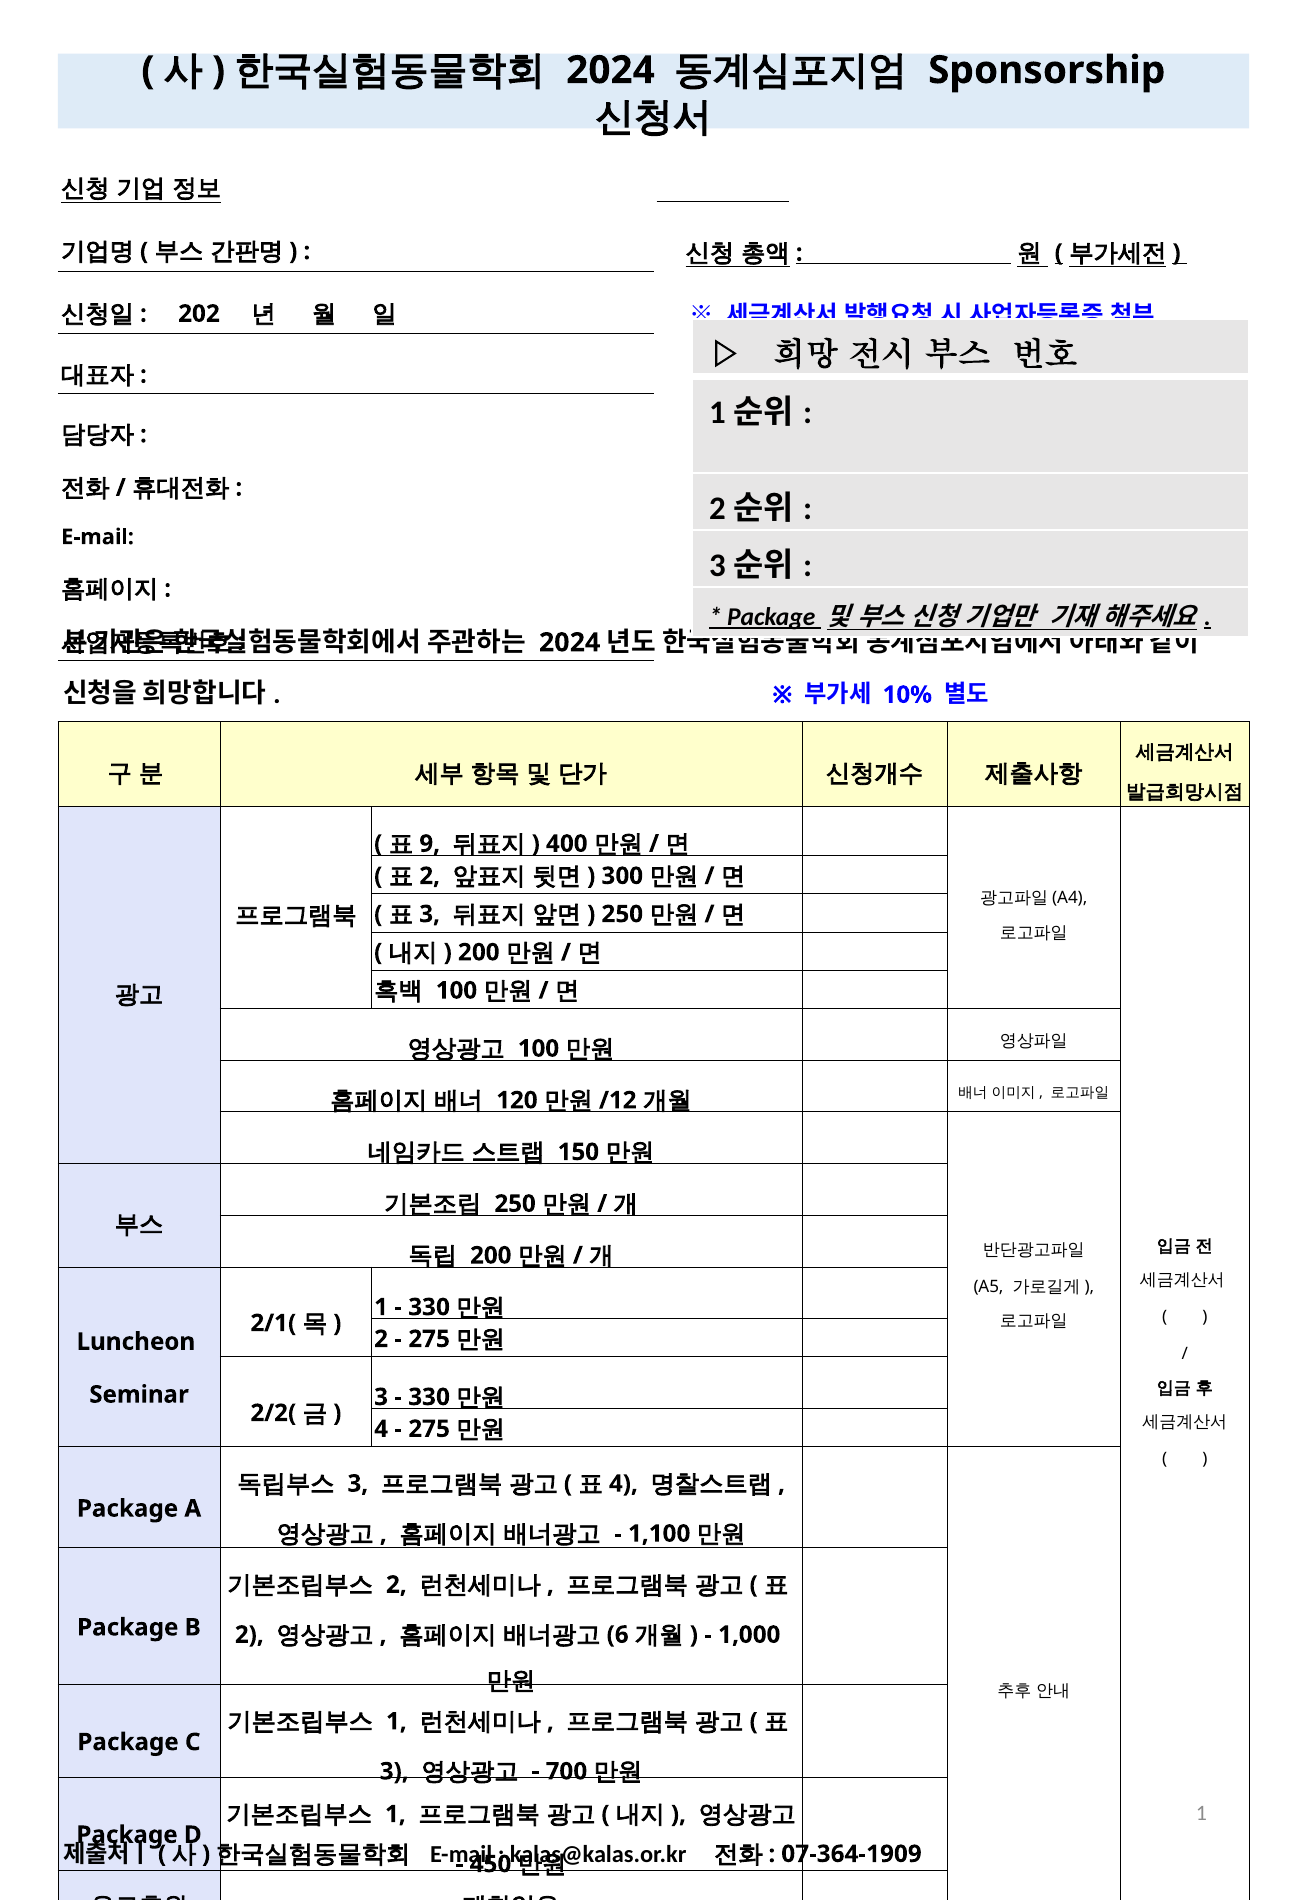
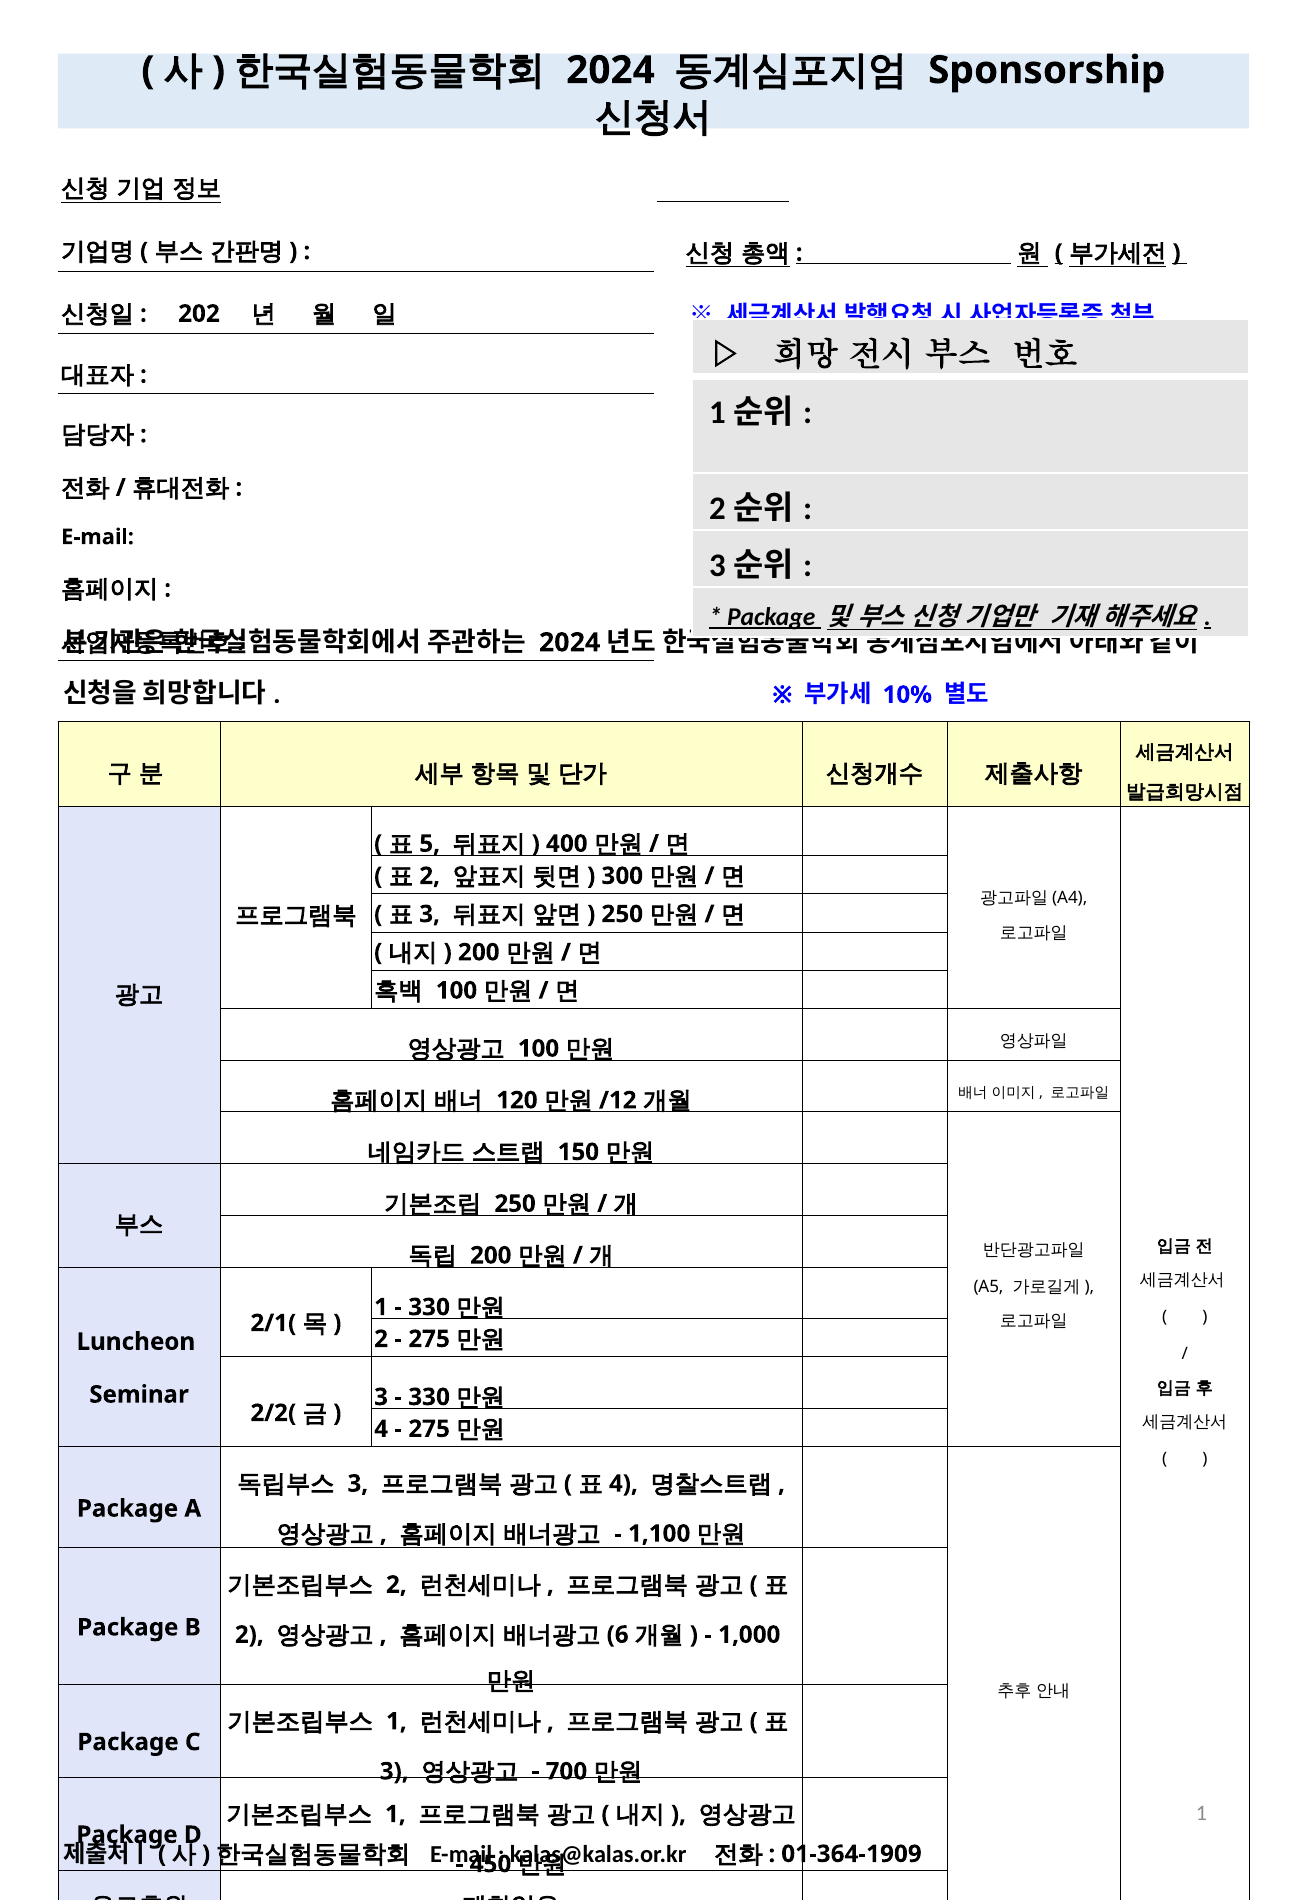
9: 9 -> 5 (430, 844)
07-364-1909: 07-364-1909 -> 01-364-1909 (851, 1853)
